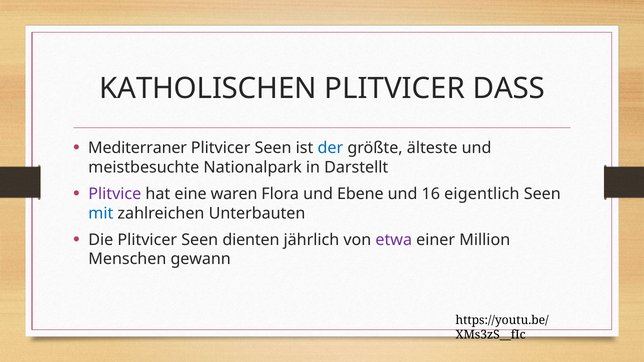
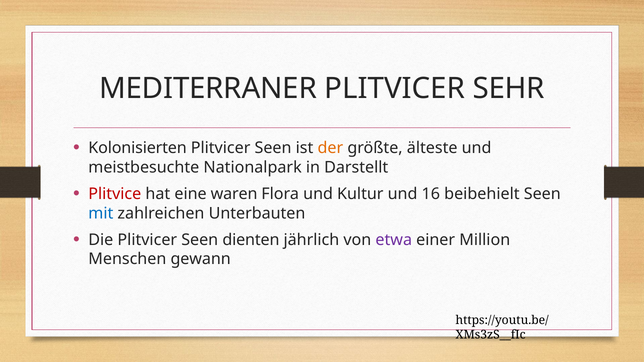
KATHOLISCHEN: KATHOLISCHEN -> MEDITERRANER (208, 88)
DASS: DASS -> SEHR (509, 88)
Mediterraner: Mediterraner -> Kolonisierten (138, 148)
der colour: blue -> orange (330, 148)
Plitvice colour: purple -> red (115, 194)
Ebene: Ebene -> Kultur (360, 194)
eigentlich: eigentlich -> beibehielt (482, 194)
